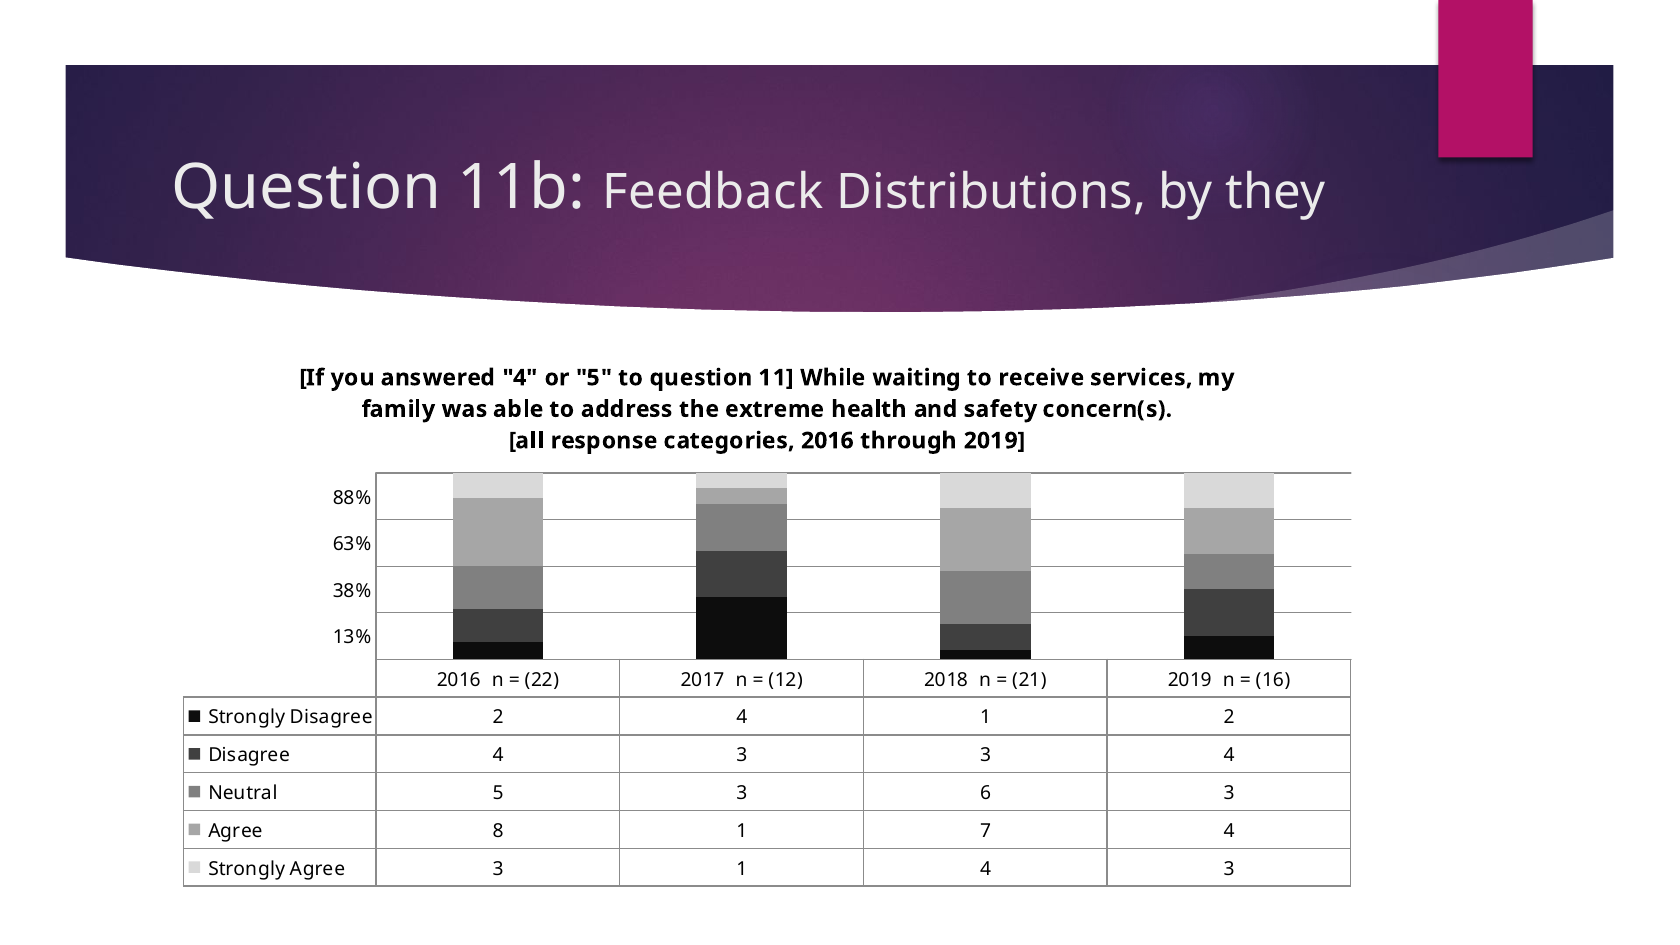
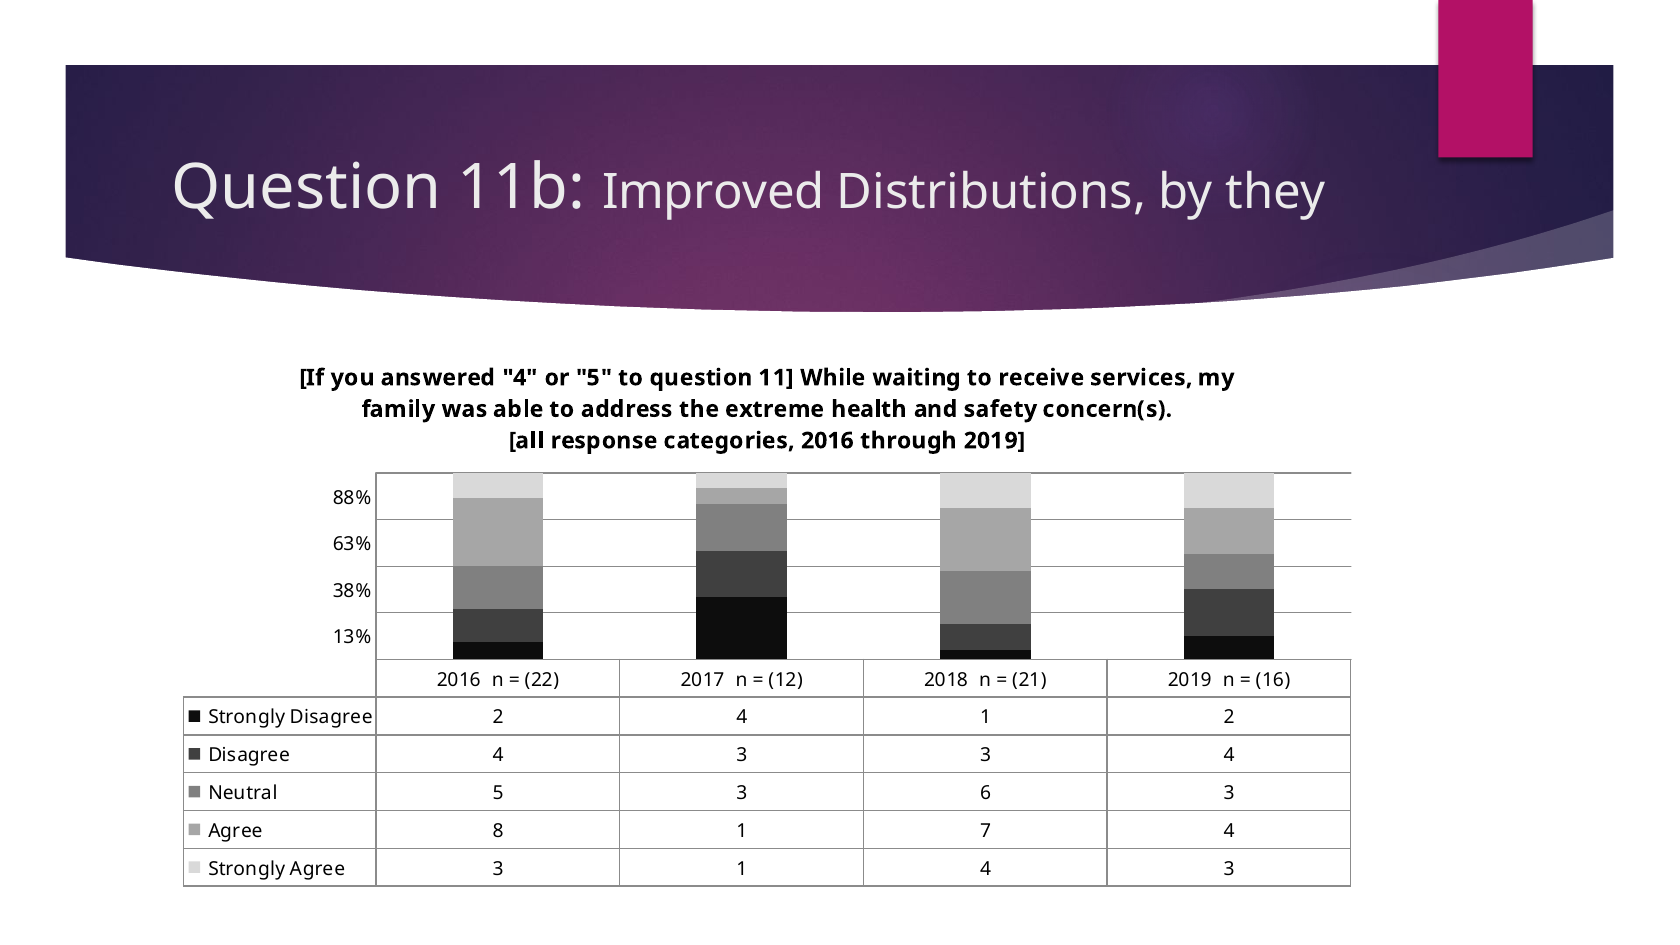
Feedback: Feedback -> Improved (713, 192)
